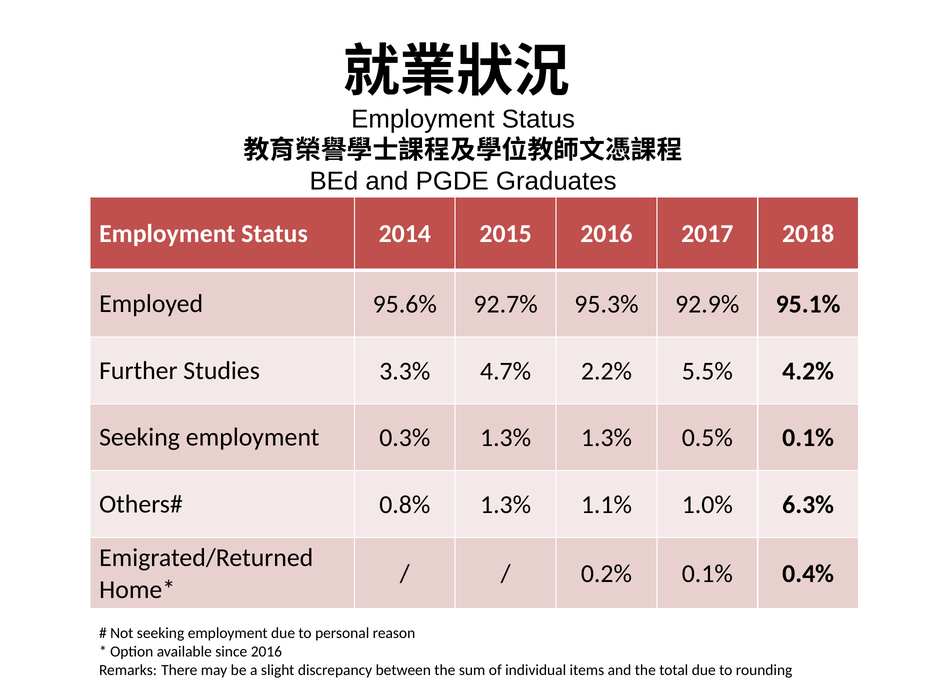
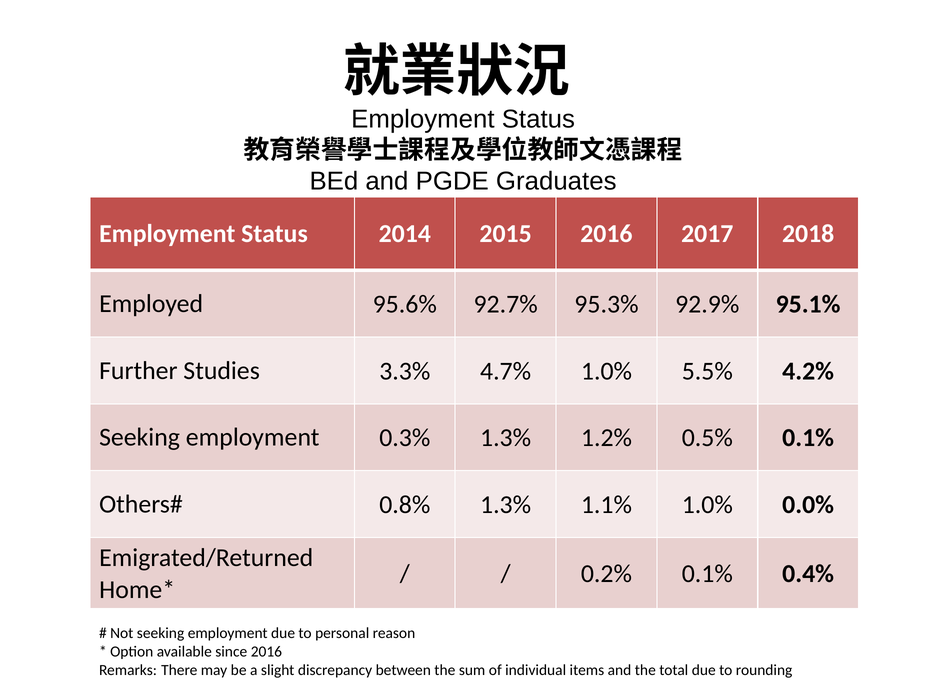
4.7% 2.2%: 2.2% -> 1.0% (606, 371)
1.3% 1.3%: 1.3% -> 1.2% (606, 438)
6.3%: 6.3% -> 0.0% (808, 505)
